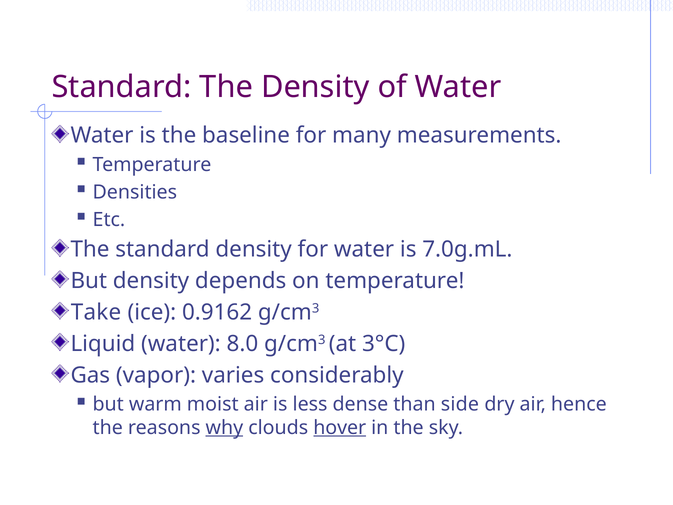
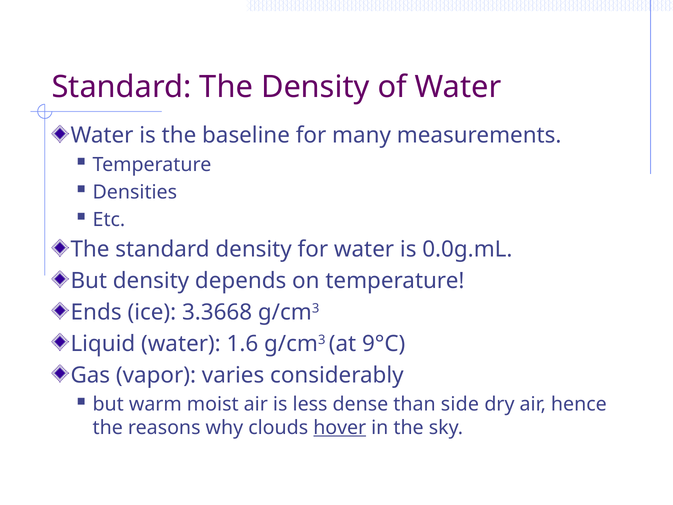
7.0g.mL: 7.0g.mL -> 0.0g.mL (467, 249)
Take: Take -> Ends (96, 312)
0.9162: 0.9162 -> 3.3668 (217, 312)
8.0: 8.0 -> 1.6 (242, 344)
3°C: 3°C -> 9°C (384, 344)
why underline: present -> none (224, 427)
